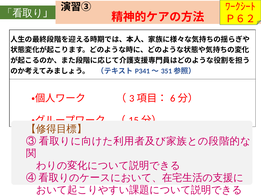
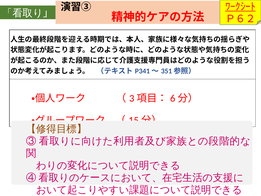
ﾜｰｸｼｰﾄ underline: none -> present (240, 7)
